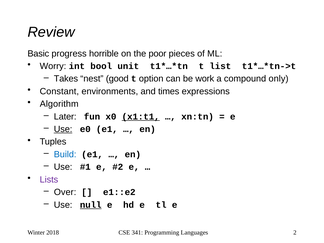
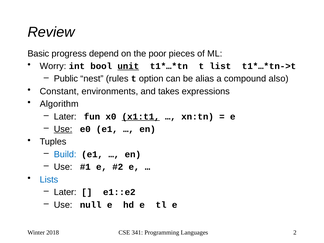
horrible: horrible -> depend (104, 54)
unit underline: none -> present (128, 66)
Takes: Takes -> Public (66, 79)
good: good -> rules (117, 79)
work: work -> alias (205, 79)
only: only -> also (279, 79)
times: times -> takes (169, 91)
Lists colour: purple -> blue (49, 180)
Over: Over -> Later (65, 192)
null underline: present -> none (91, 205)
